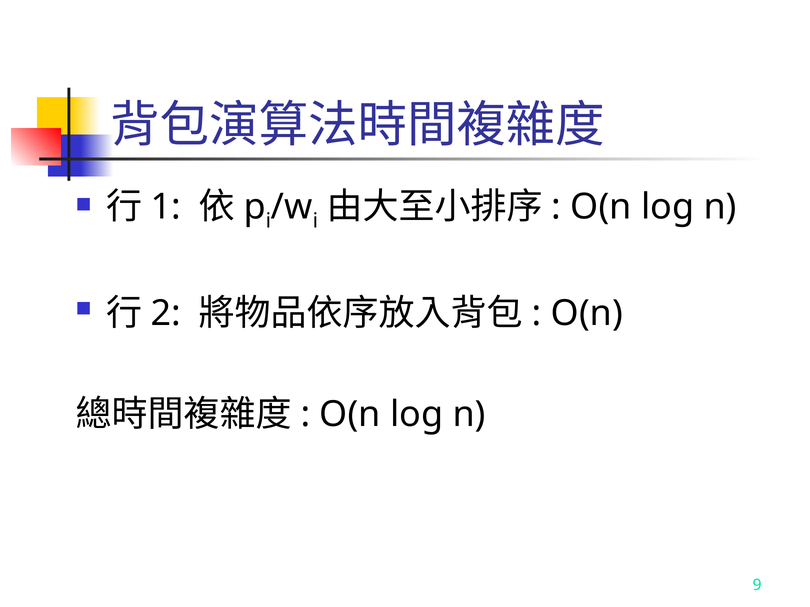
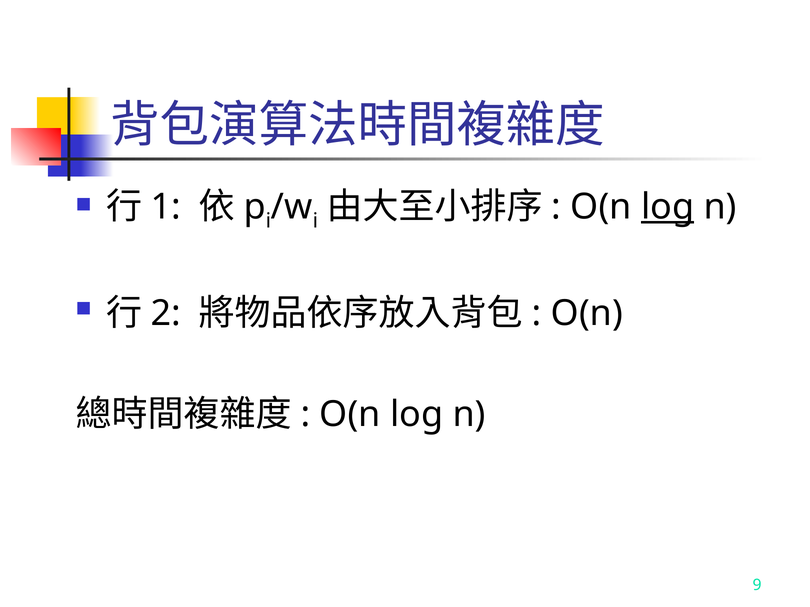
log underline: none -> present (668, 207)
